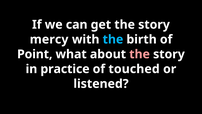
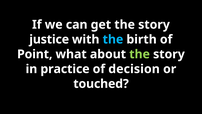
mercy: mercy -> justice (49, 39)
the colour: pink -> light green (140, 54)
touched: touched -> decision (134, 69)
listened: listened -> touched (101, 84)
